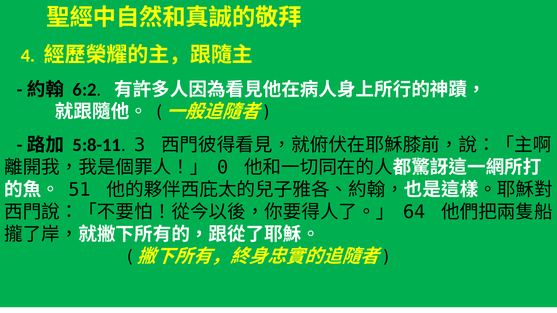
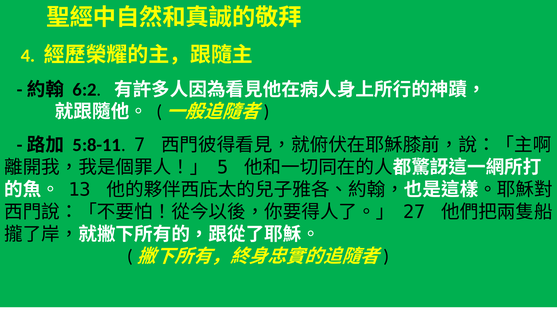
3: 3 -> 7 (140, 145)
0: 0 -> 5 (223, 168)
51: 51 -> 13 (80, 190)
64: 64 -> 27 (414, 212)
